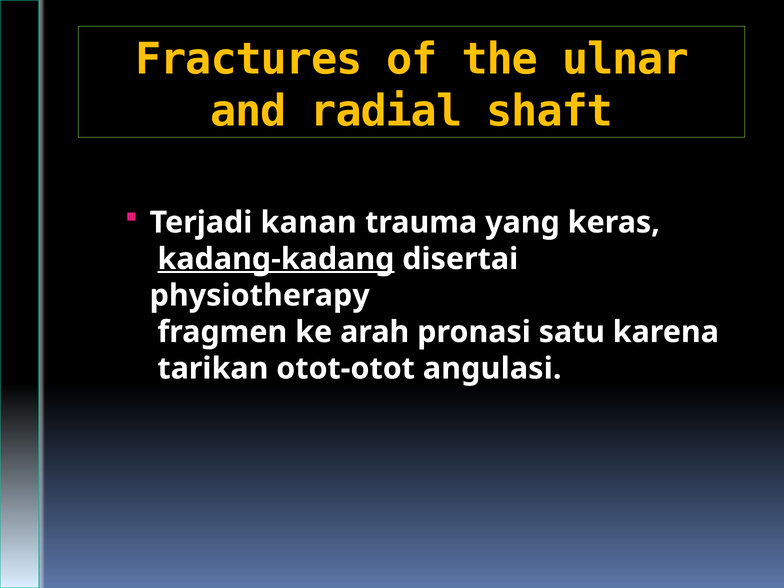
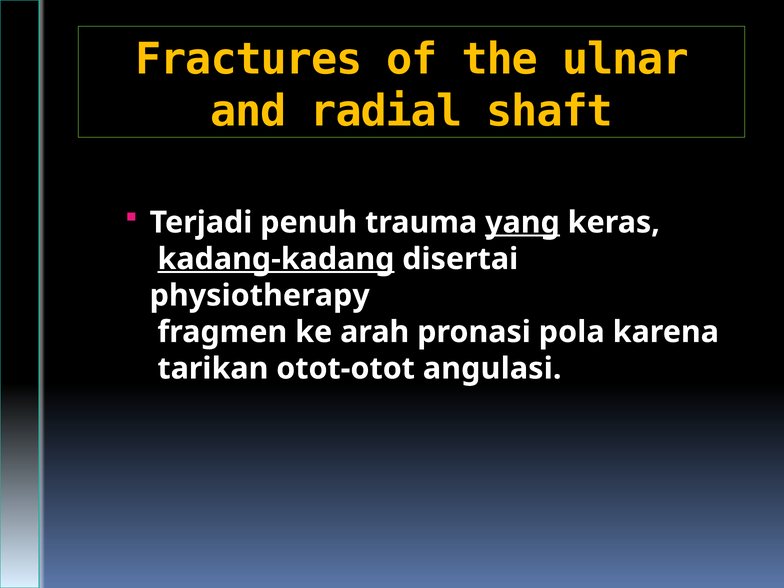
kanan: kanan -> penuh (309, 222)
yang underline: none -> present (522, 222)
satu: satu -> pola (572, 332)
